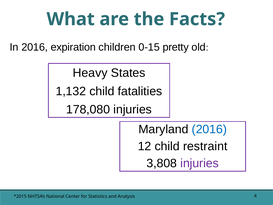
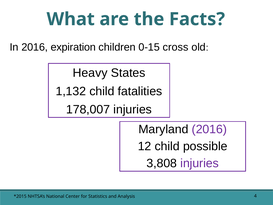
pretty: pretty -> cross (176, 47)
178,080: 178,080 -> 178,007 (88, 109)
2016 colour: blue -> purple (209, 129)
restraint: restraint -> possible (205, 146)
